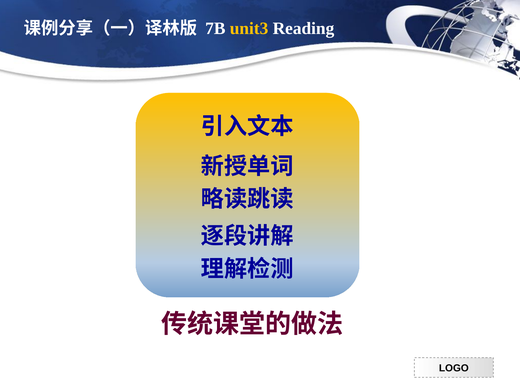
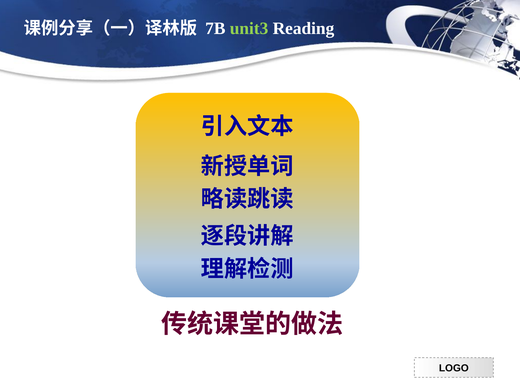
unit3 colour: yellow -> light green (249, 28)
